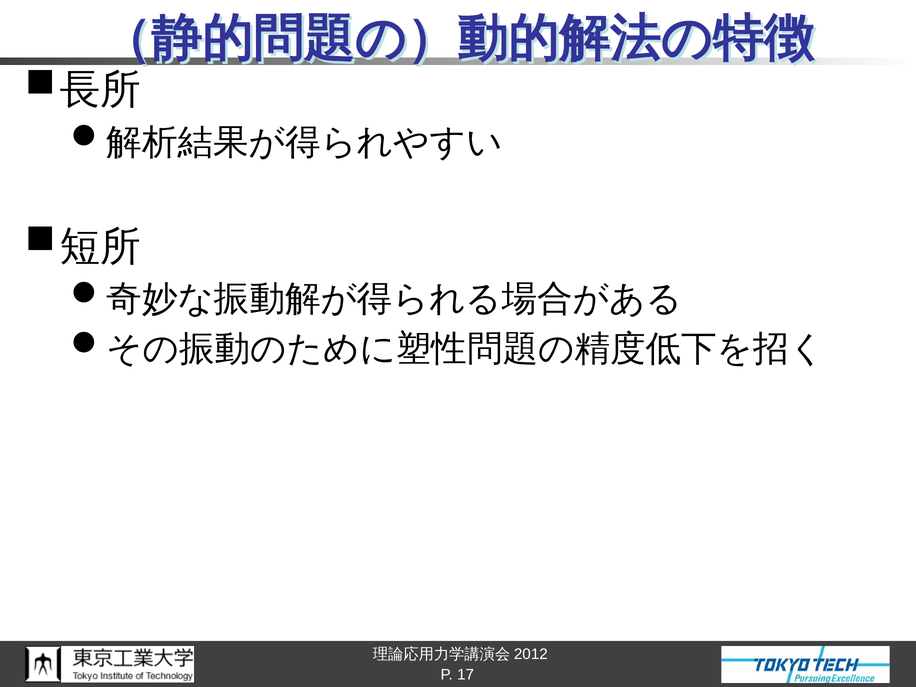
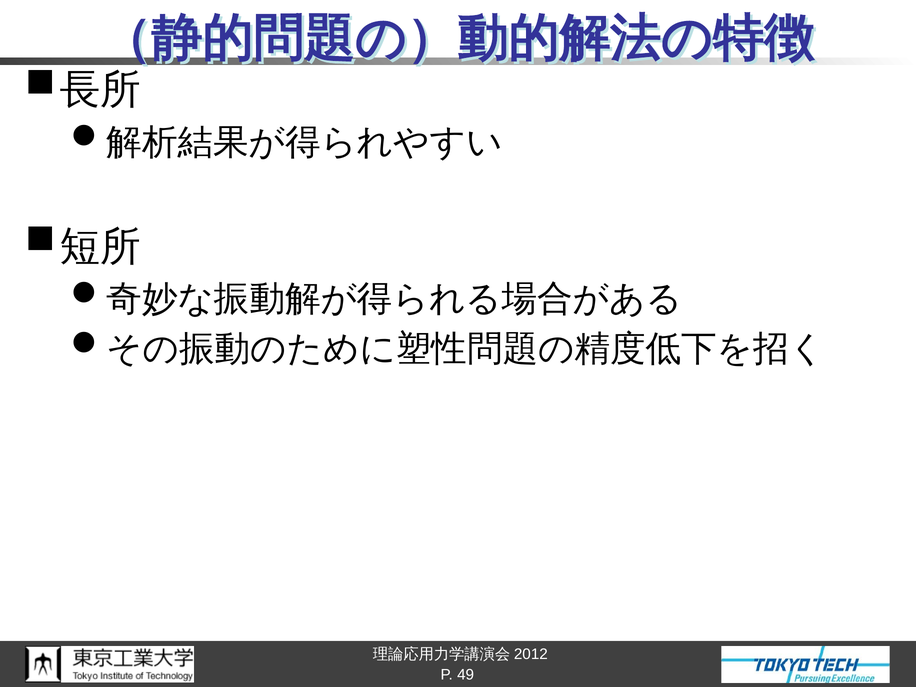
17: 17 -> 49 (466, 675)
